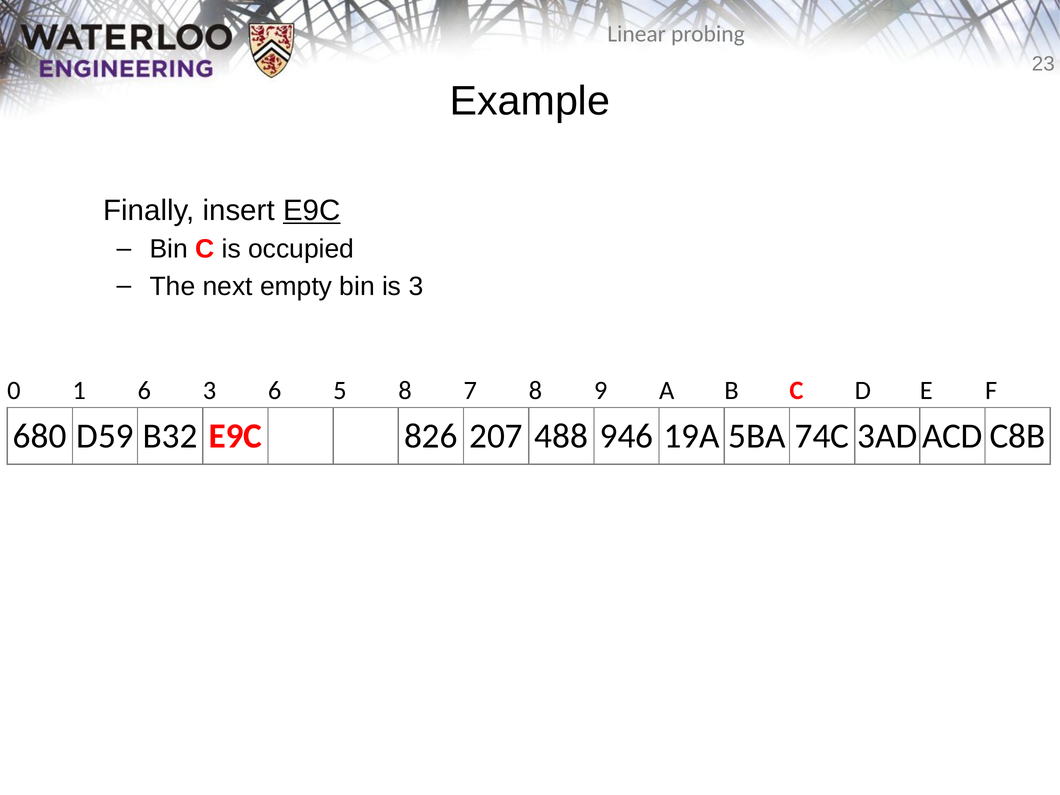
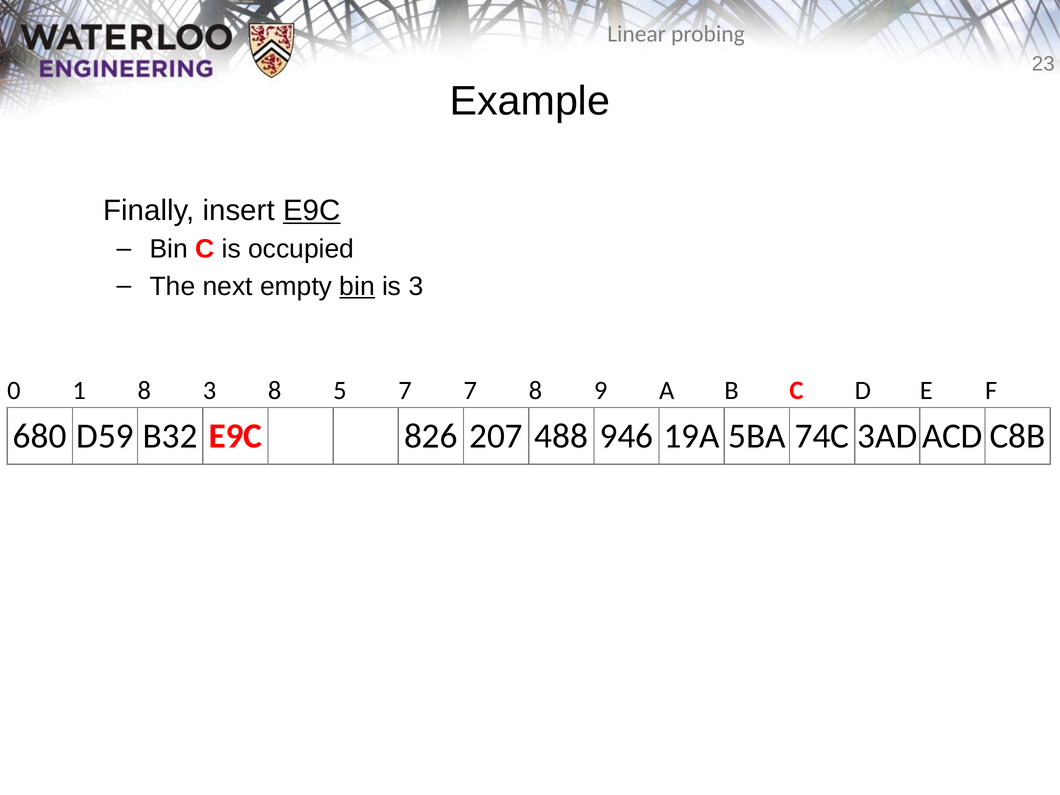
bin underline: none -> present (357, 286)
1 6: 6 -> 8 (144, 390)
3 6: 6 -> 8 (275, 390)
5 8: 8 -> 7 (405, 390)
